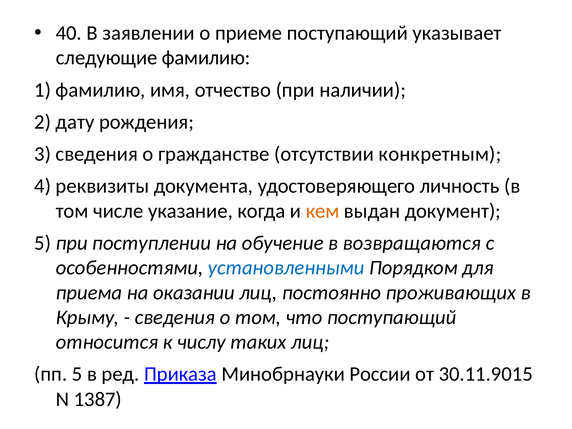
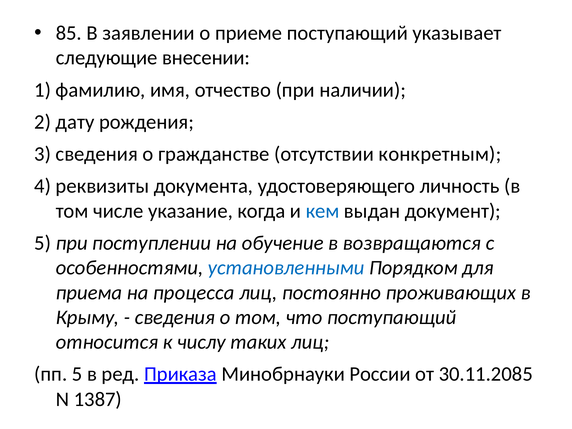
40: 40 -> 85 (69, 33)
следующие фамилию: фамилию -> внесении (206, 58)
кем colour: orange -> blue (323, 211)
оказании: оказании -> процесса (194, 293)
30.11.9015: 30.11.9015 -> 30.11.2085 (486, 374)
